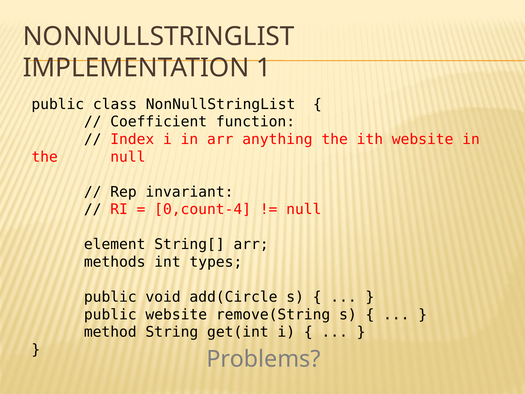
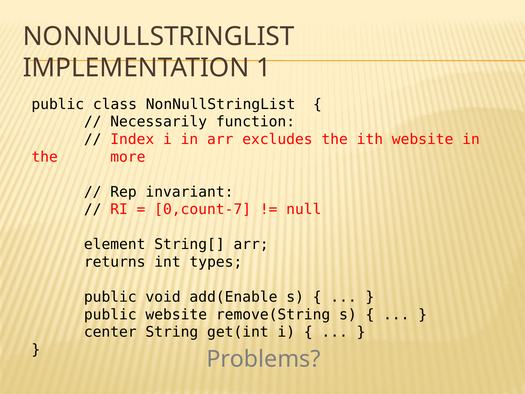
Coefficient: Coefficient -> Necessarily (159, 122)
anything: anything -> excludes (277, 139)
the null: null -> more (128, 157)
0,count-4: 0,count-4 -> 0,count-7 (203, 209)
methods: methods -> returns (115, 262)
add(Circle: add(Circle -> add(Enable (233, 297)
method: method -> center (110, 332)
